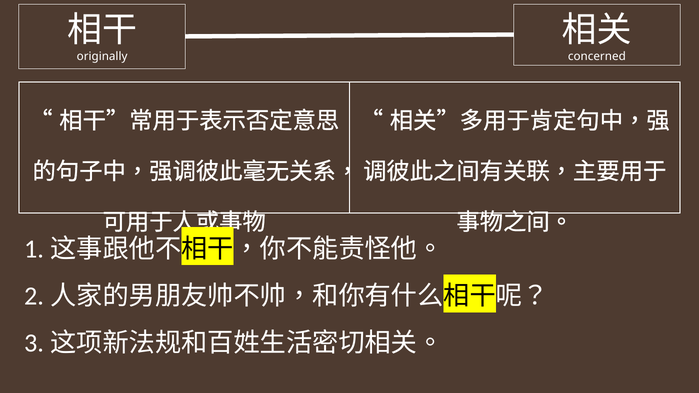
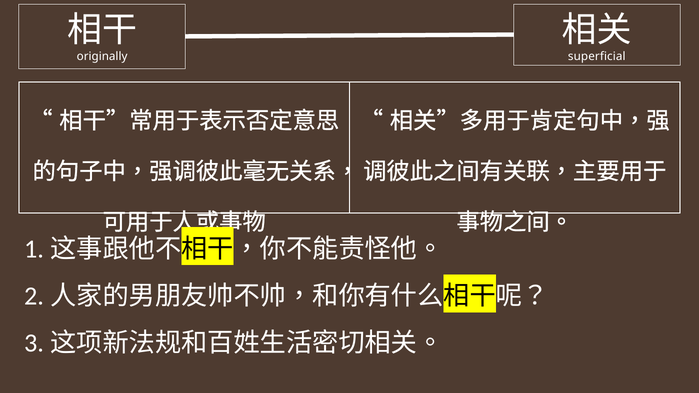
concerned: concerned -> superficial (597, 56)
